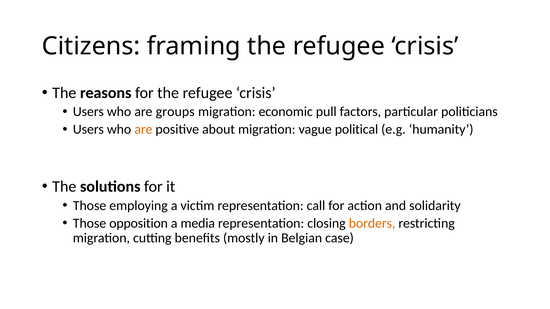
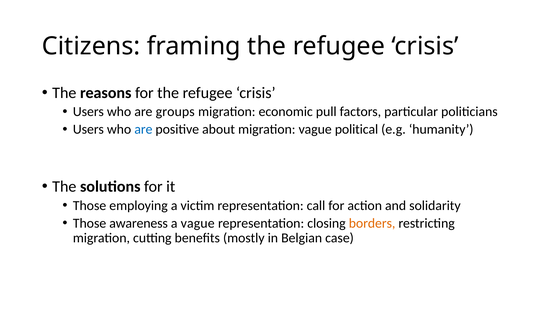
are colour: orange -> blue (143, 130)
opposition: opposition -> awareness (139, 223)
a media: media -> vague (198, 223)
